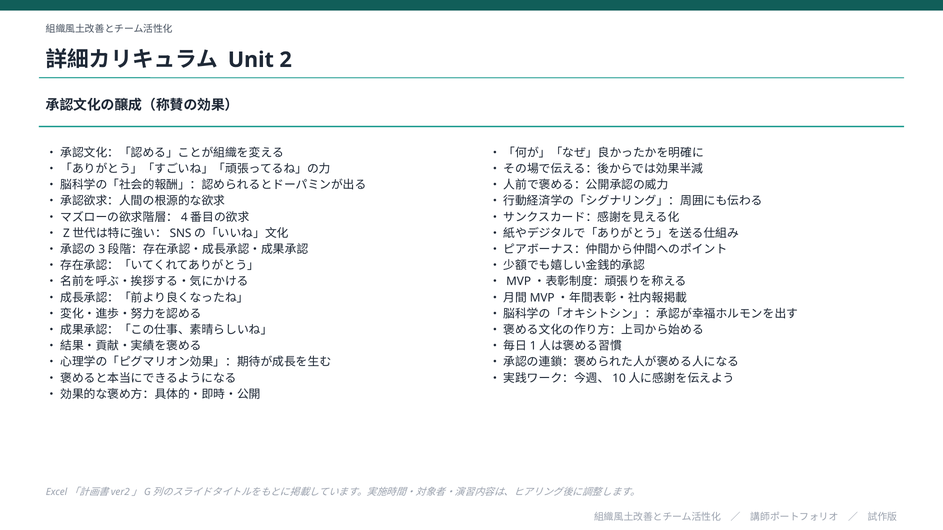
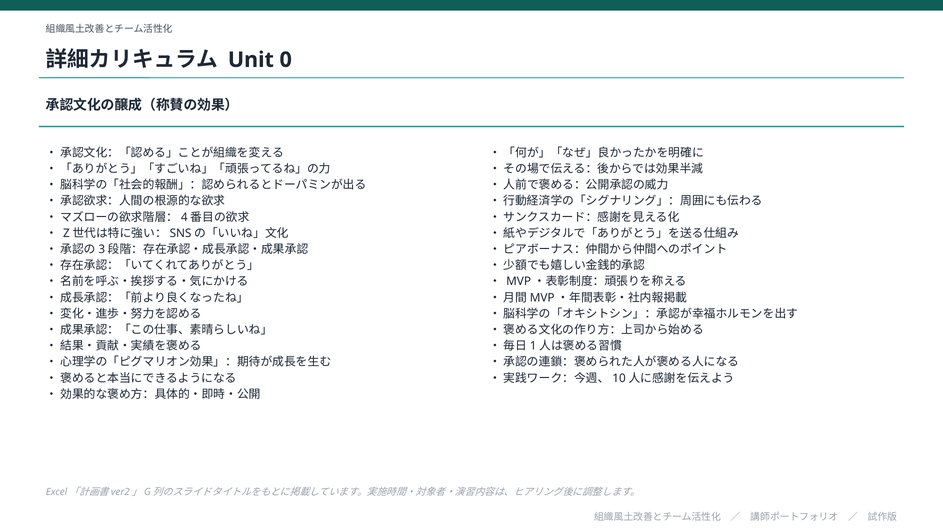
2: 2 -> 0 (286, 60)
